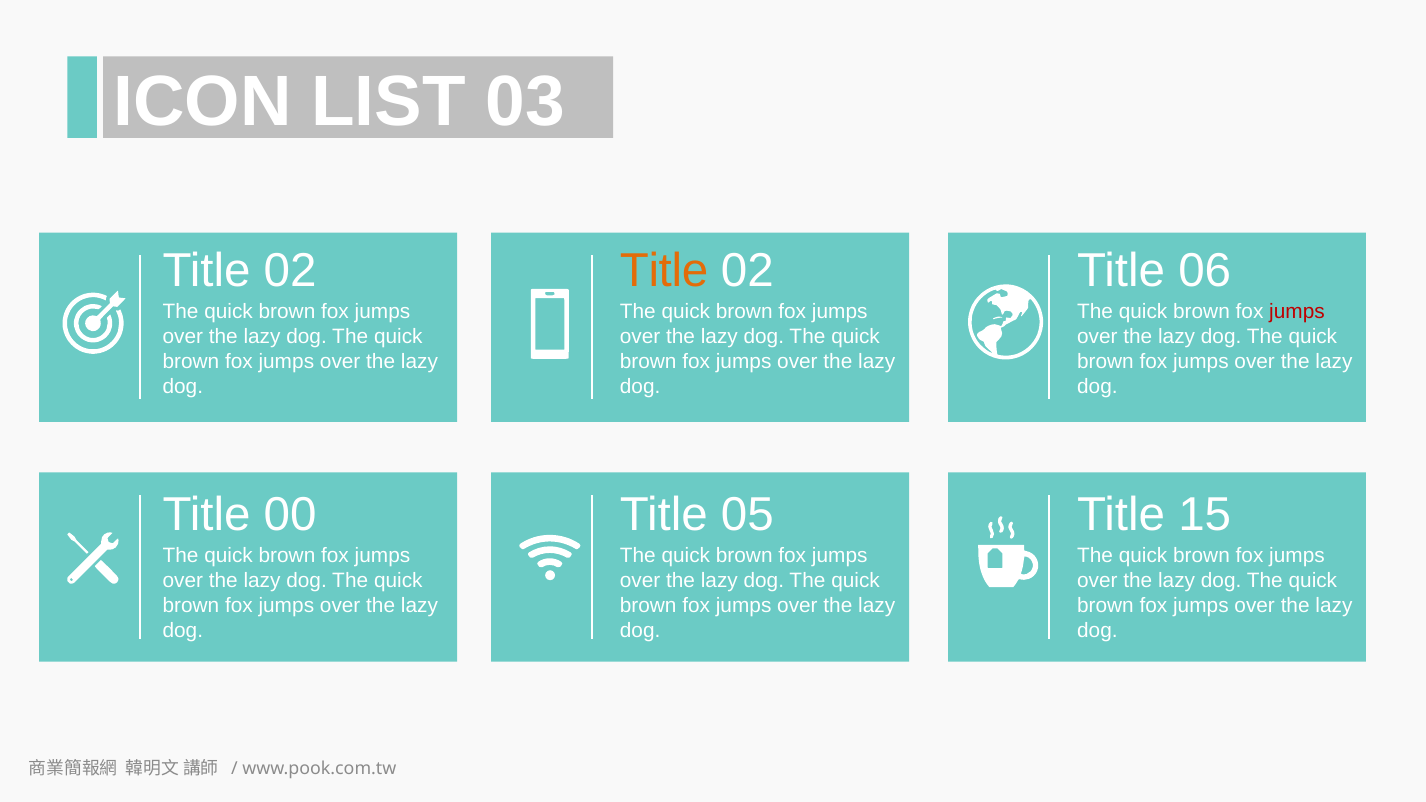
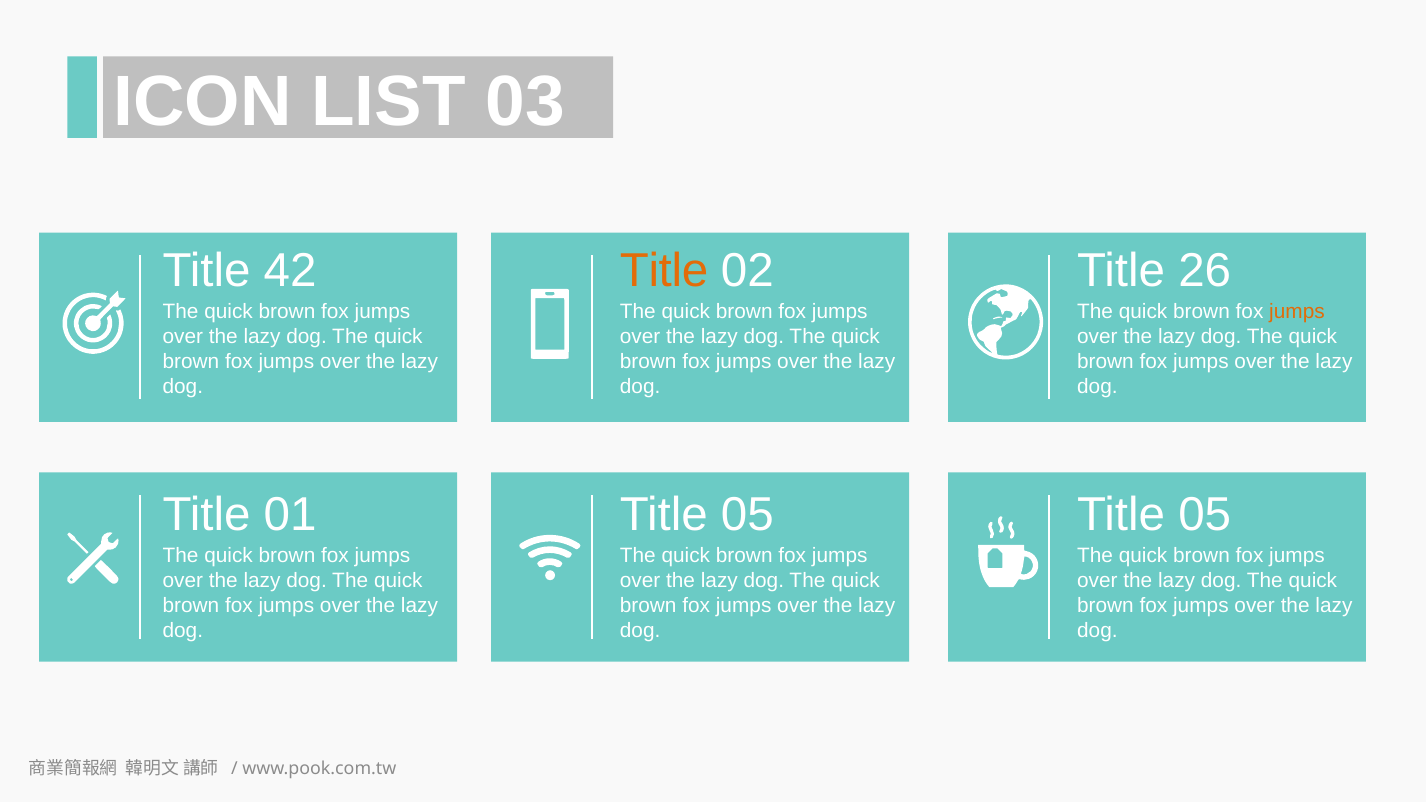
02: 02 -> 42 (290, 271)
06: 06 -> 26 (1205, 271)
jumps colour: red -> orange (1297, 312)
00: 00 -> 01 (290, 515)
15: 15 -> 05 (1205, 515)
